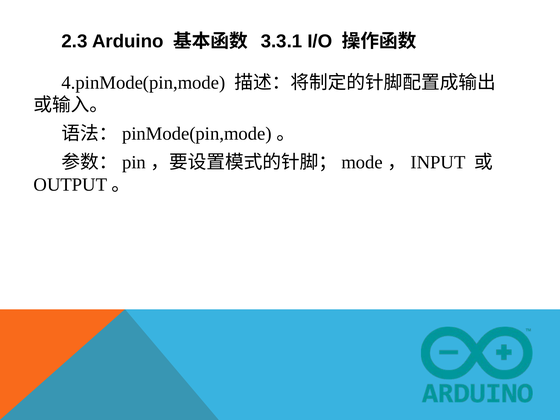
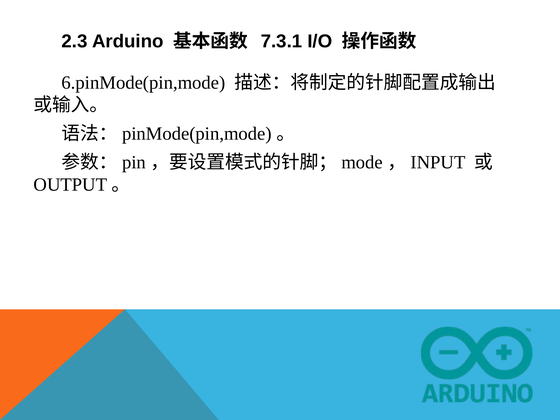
3.3.1: 3.3.1 -> 7.3.1 (282, 41)
4.pinMode(pin,mode: 4.pinMode(pin,mode -> 6.pinMode(pin,mode (143, 83)
